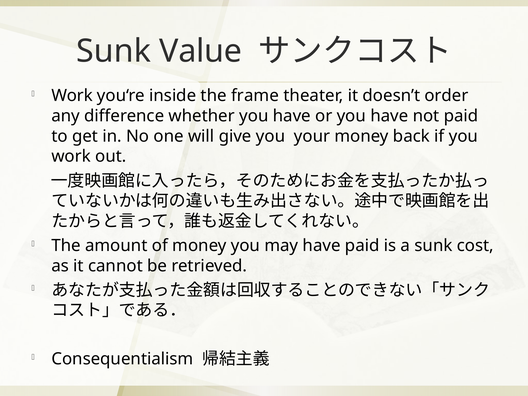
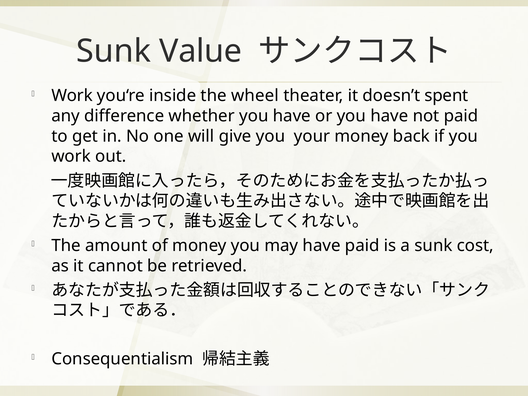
frame: frame -> wheel (255, 96)
order: order -> spent (446, 96)
